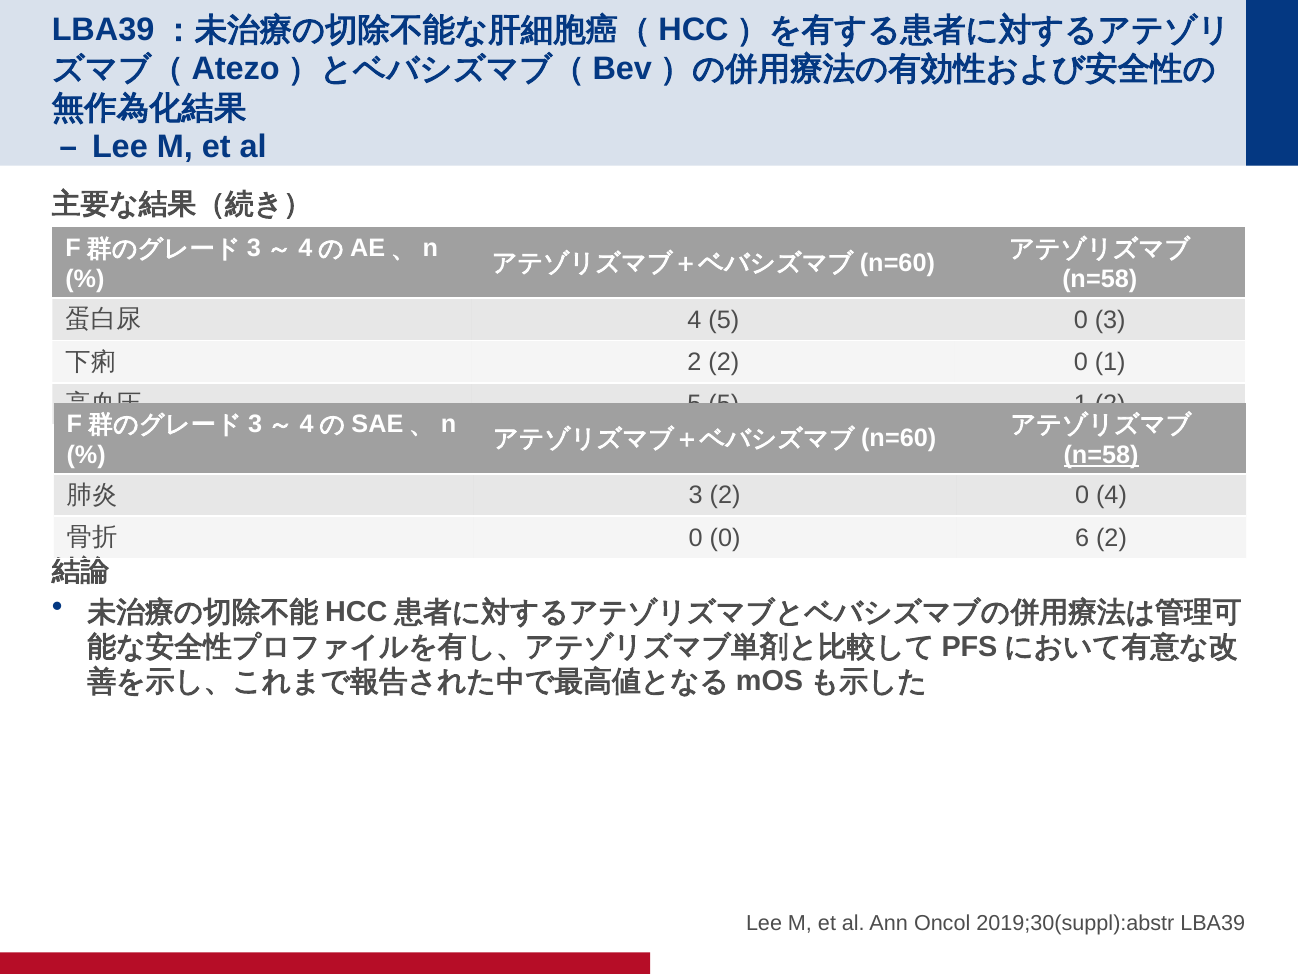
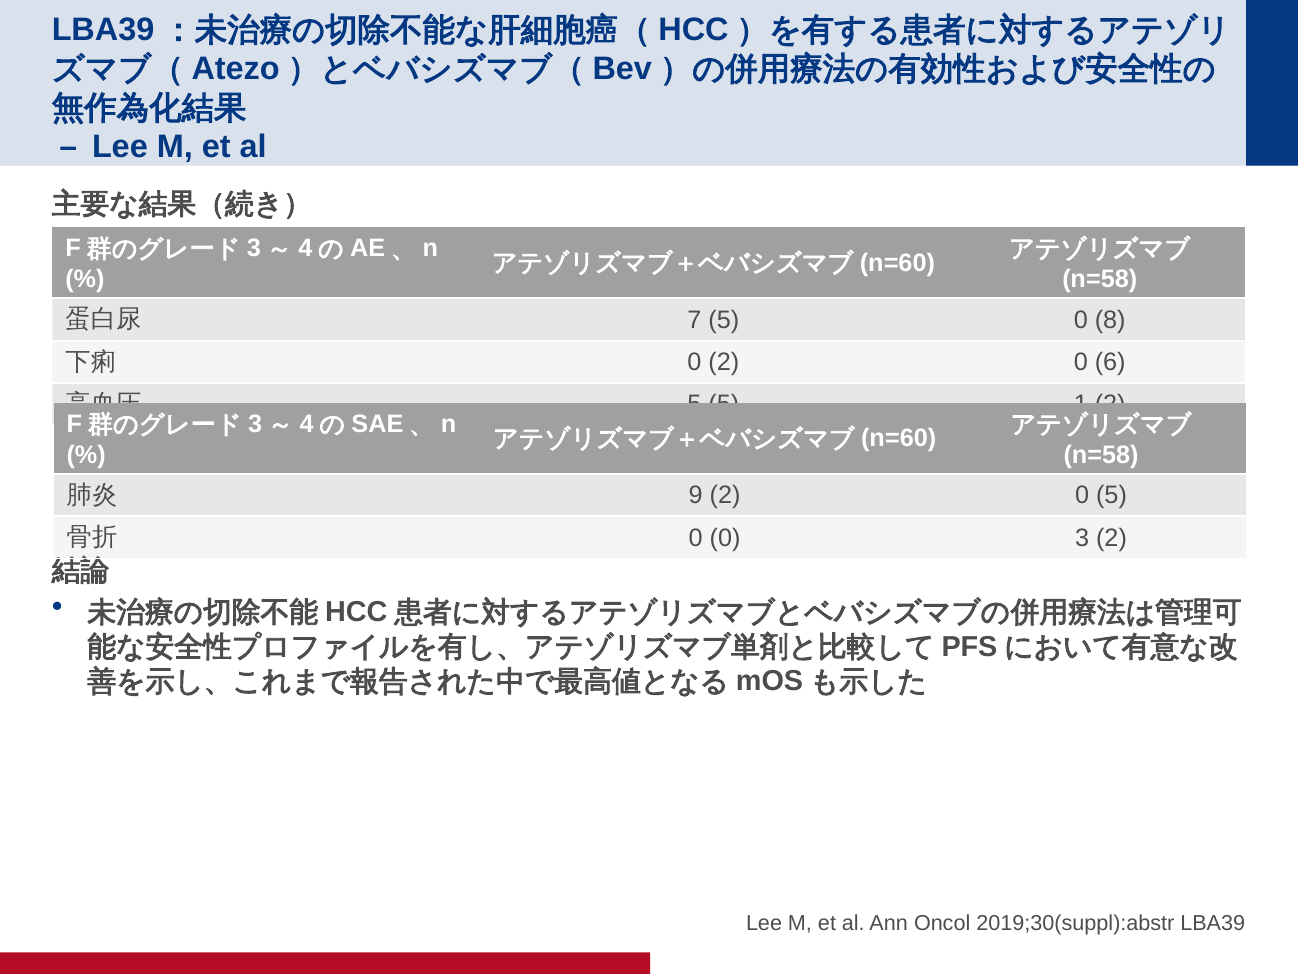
4: 4 -> 7 (694, 320)
0 3: 3 -> 8 (1110, 320)
2: 2 -> 0 (694, 362)
0 1: 1 -> 6 (1110, 362)
n=58 underline: present -> none (1101, 455)
3: 3 -> 9 (696, 495)
0 4: 4 -> 5 (1111, 495)
6: 6 -> 3 (1082, 537)
